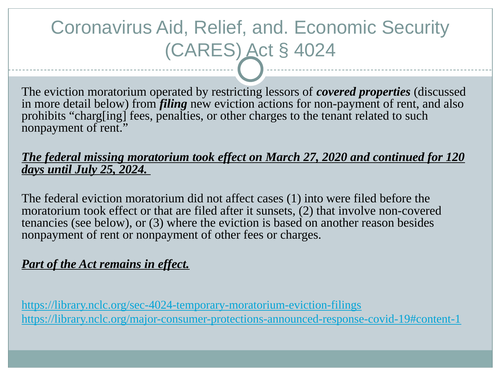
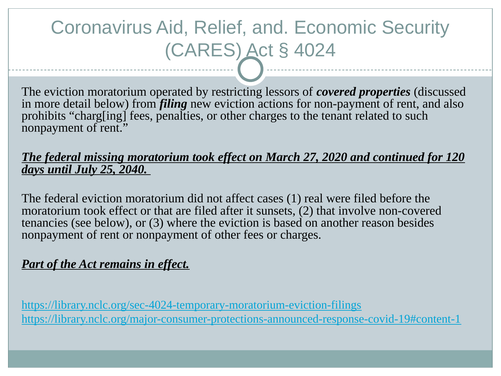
2024: 2024 -> 2040 (133, 169)
into: into -> real (314, 198)
